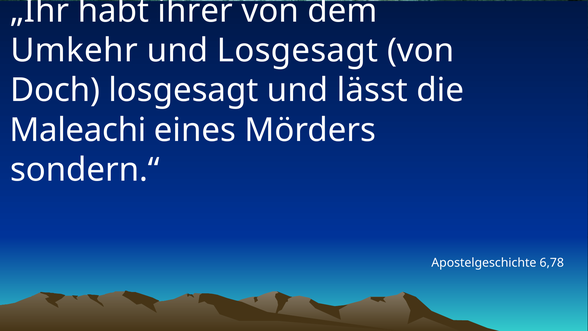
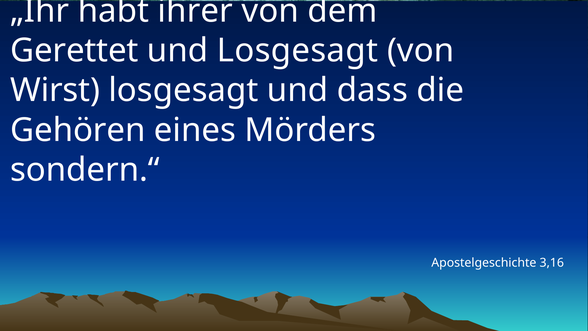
Umkehr: Umkehr -> Gerettet (74, 51)
Doch: Doch -> Wirst (55, 90)
lässt: lässt -> dass (372, 90)
Maleachi: Maleachi -> Gehören (78, 130)
6,78: 6,78 -> 3,16 (552, 263)
